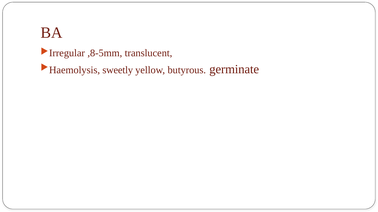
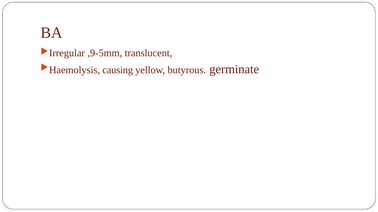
,8-5mm: ,8-5mm -> ,9-5mm (105, 53)
sweetly: sweetly -> causing (118, 70)
